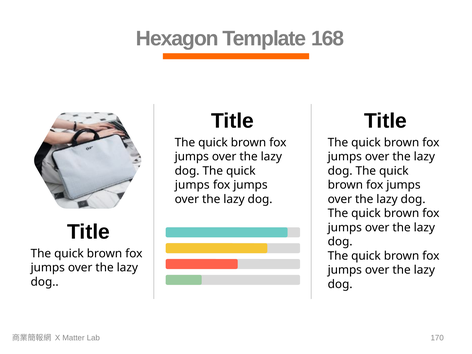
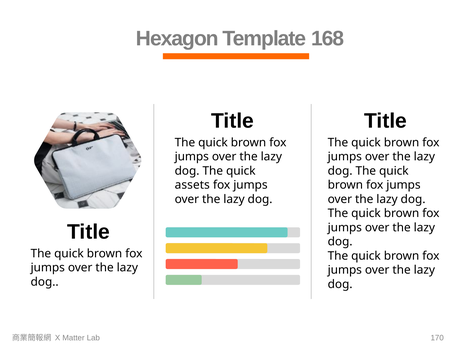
jumps: jumps -> assets (192, 185)
